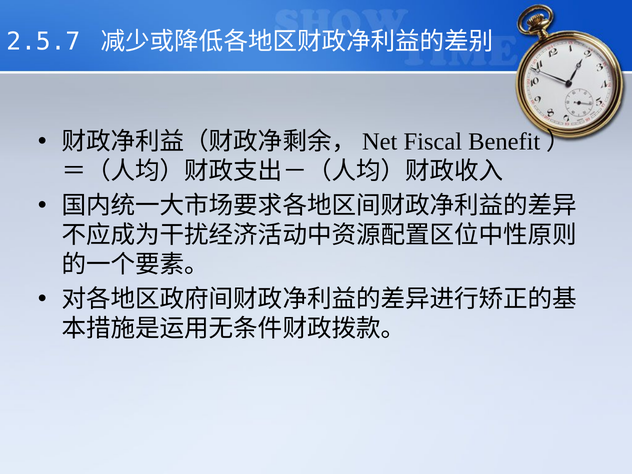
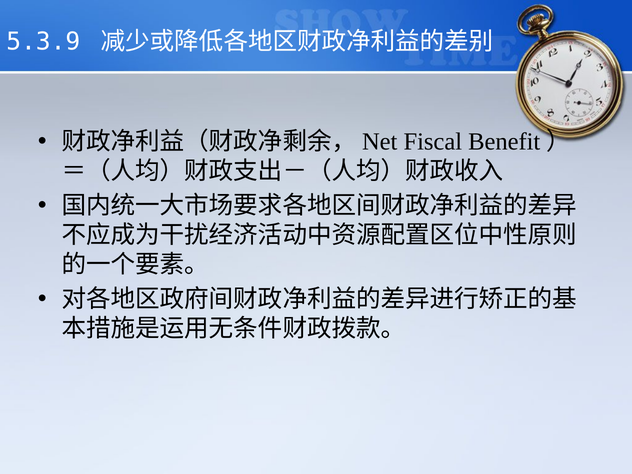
2.5.7: 2.5.7 -> 5.3.9 (43, 42)
